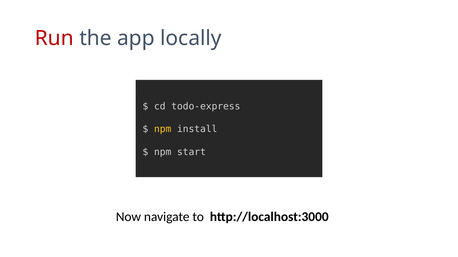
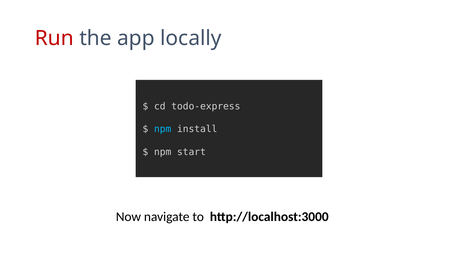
npm colour: yellow -> light blue (163, 129)
